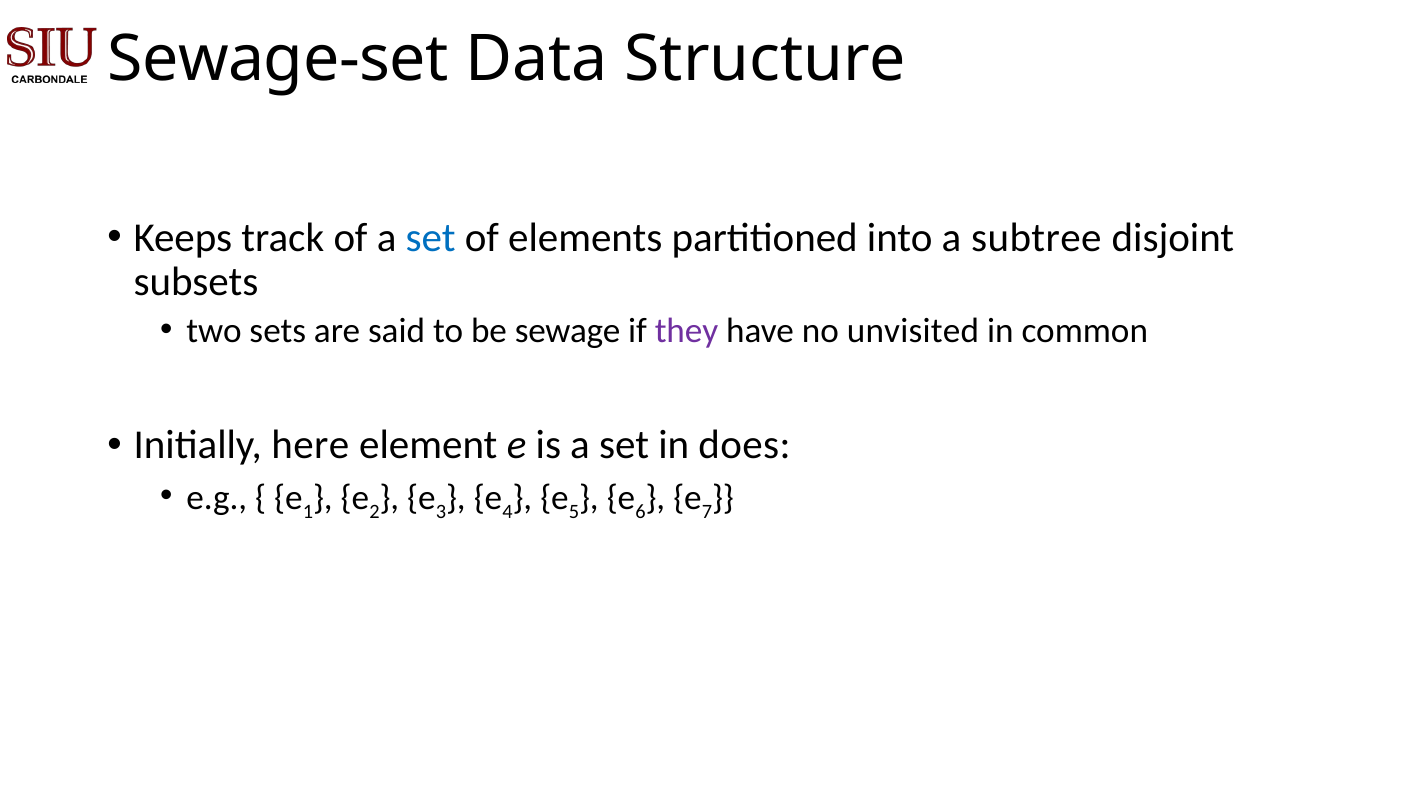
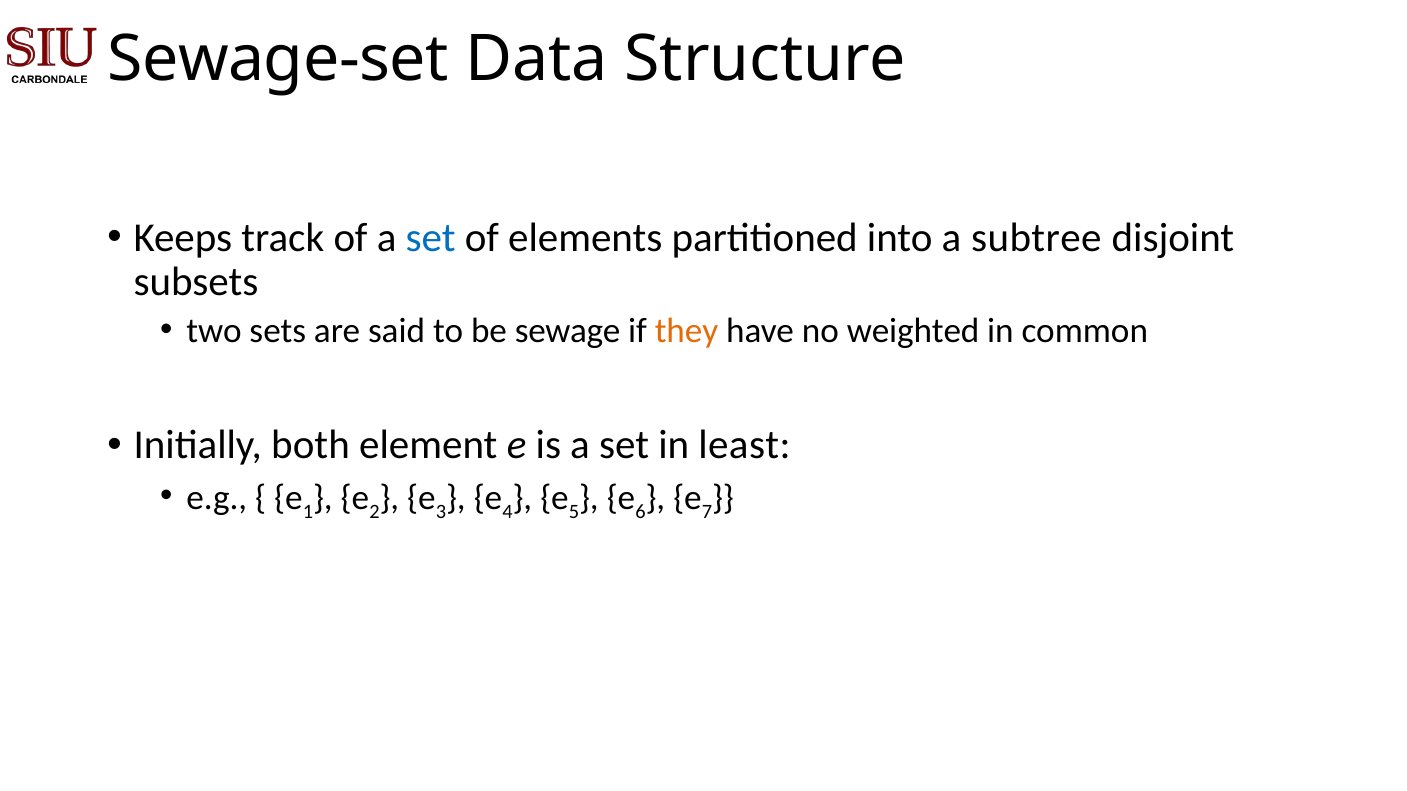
they colour: purple -> orange (687, 331)
unvisited: unvisited -> weighted (913, 331)
here: here -> both (310, 445)
does: does -> least (744, 445)
